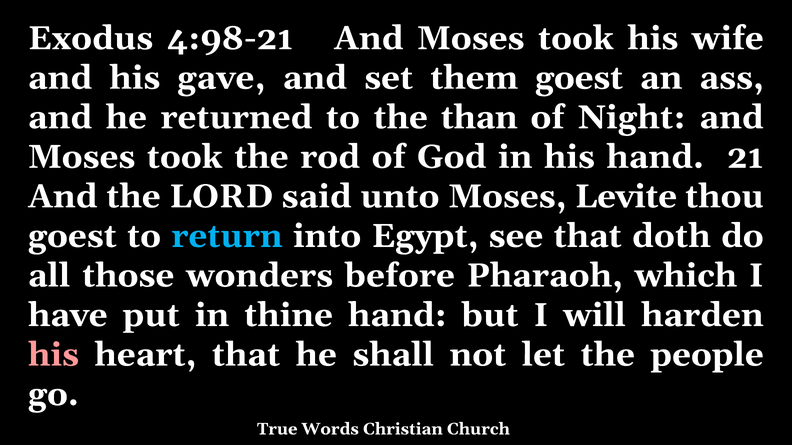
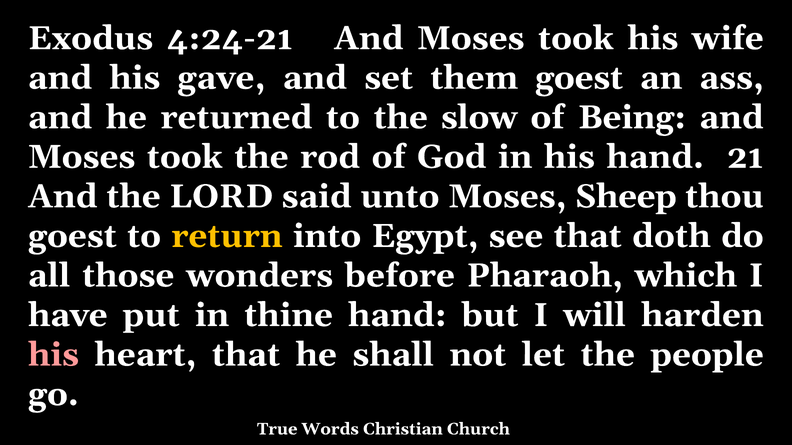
4:98-21: 4:98-21 -> 4:24-21 (230, 38)
than: than -> slow (479, 118)
Night: Night -> Being (632, 118)
Levite: Levite -> Sheep (626, 197)
return colour: light blue -> yellow (227, 236)
